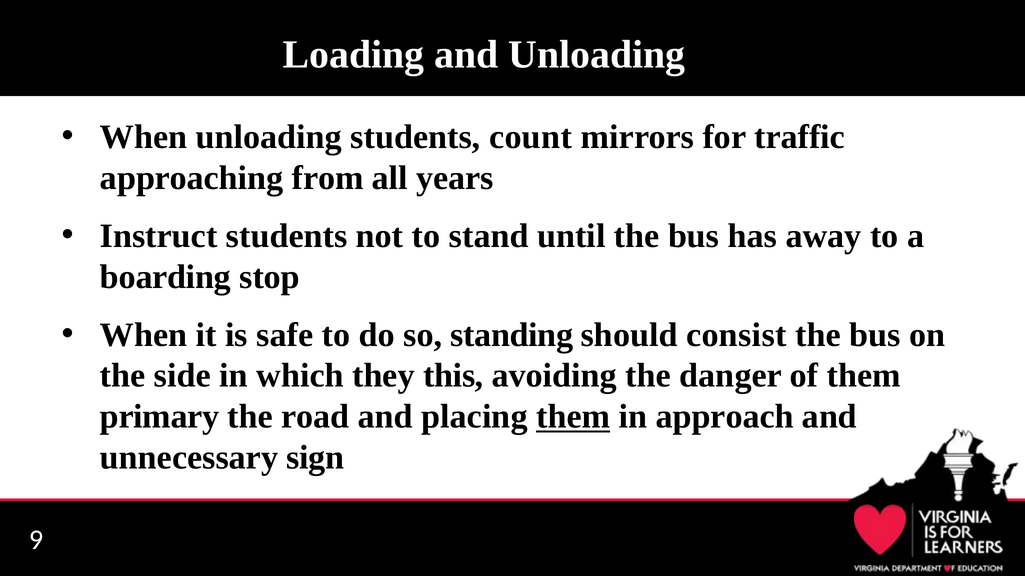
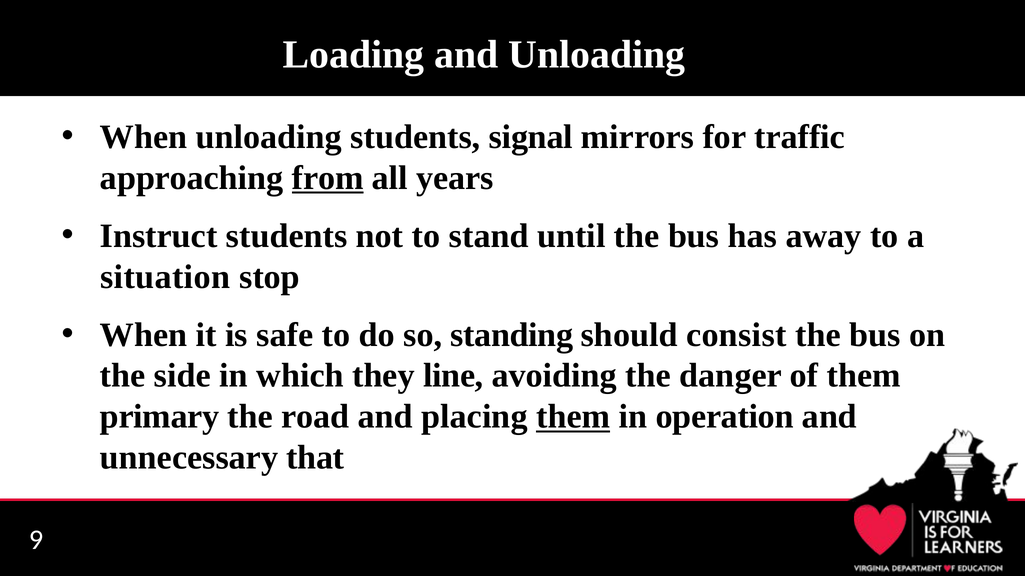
count: count -> signal (531, 137)
from underline: none -> present (328, 178)
boarding: boarding -> situation (165, 277)
this: this -> line (453, 376)
approach: approach -> operation (725, 417)
sign: sign -> that (315, 458)
